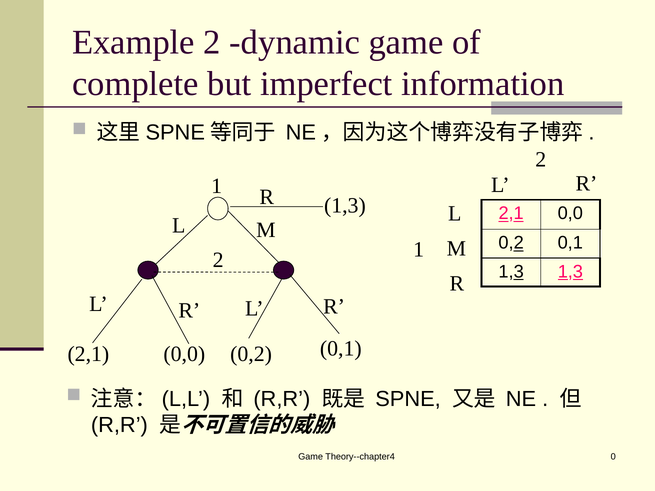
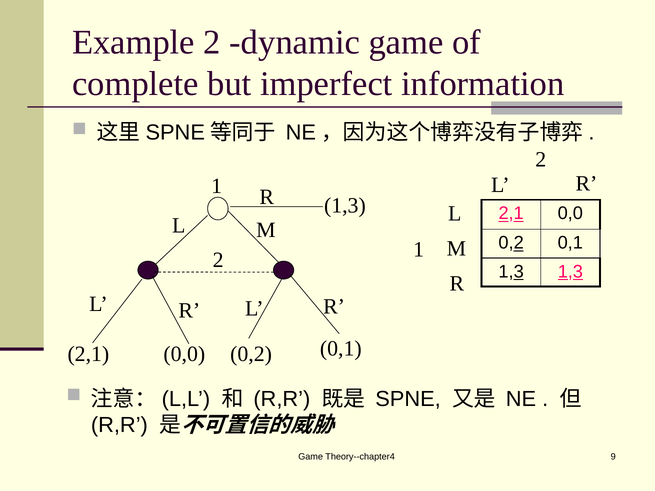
0: 0 -> 9 (613, 457)
